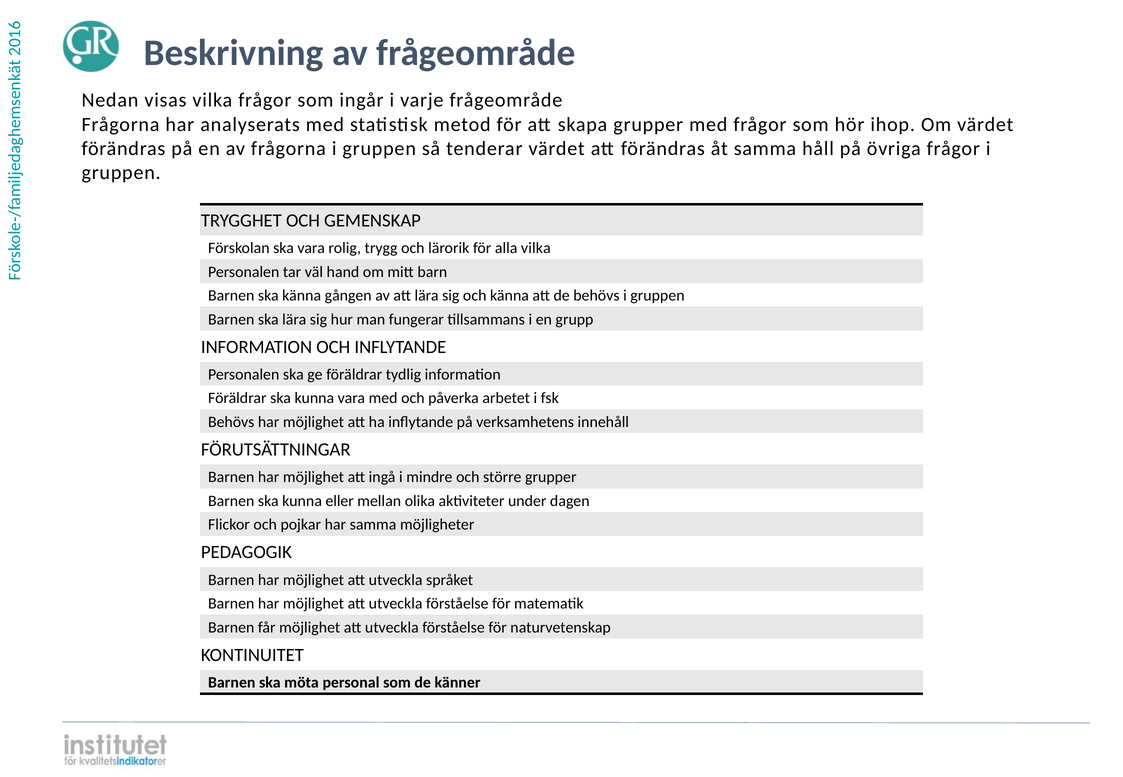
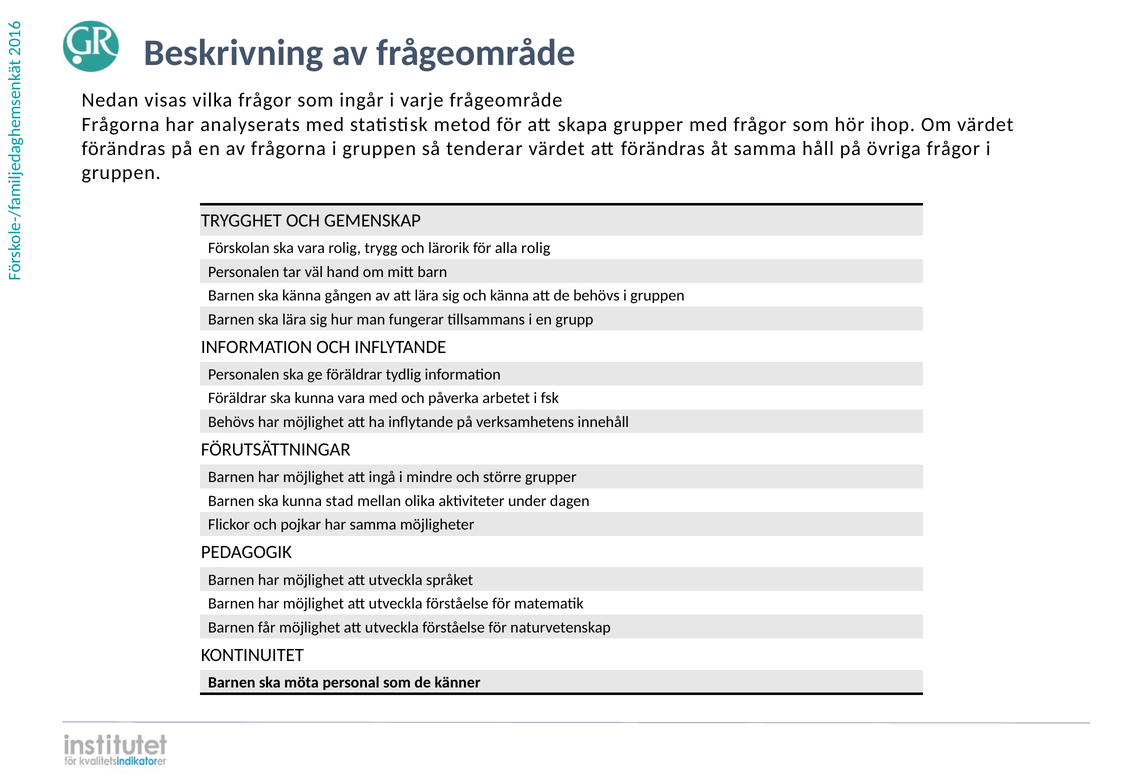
alla vilka: vilka -> rolig (536, 248)
eller: eller -> stad (340, 501)
